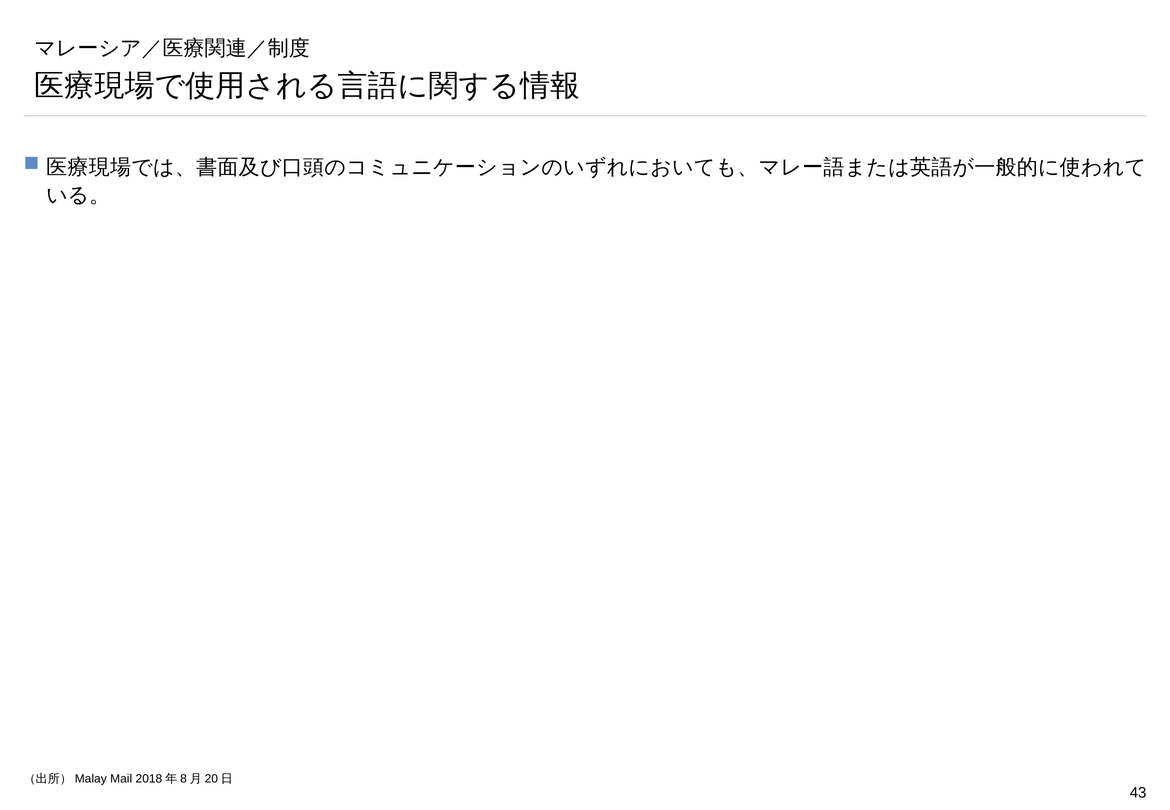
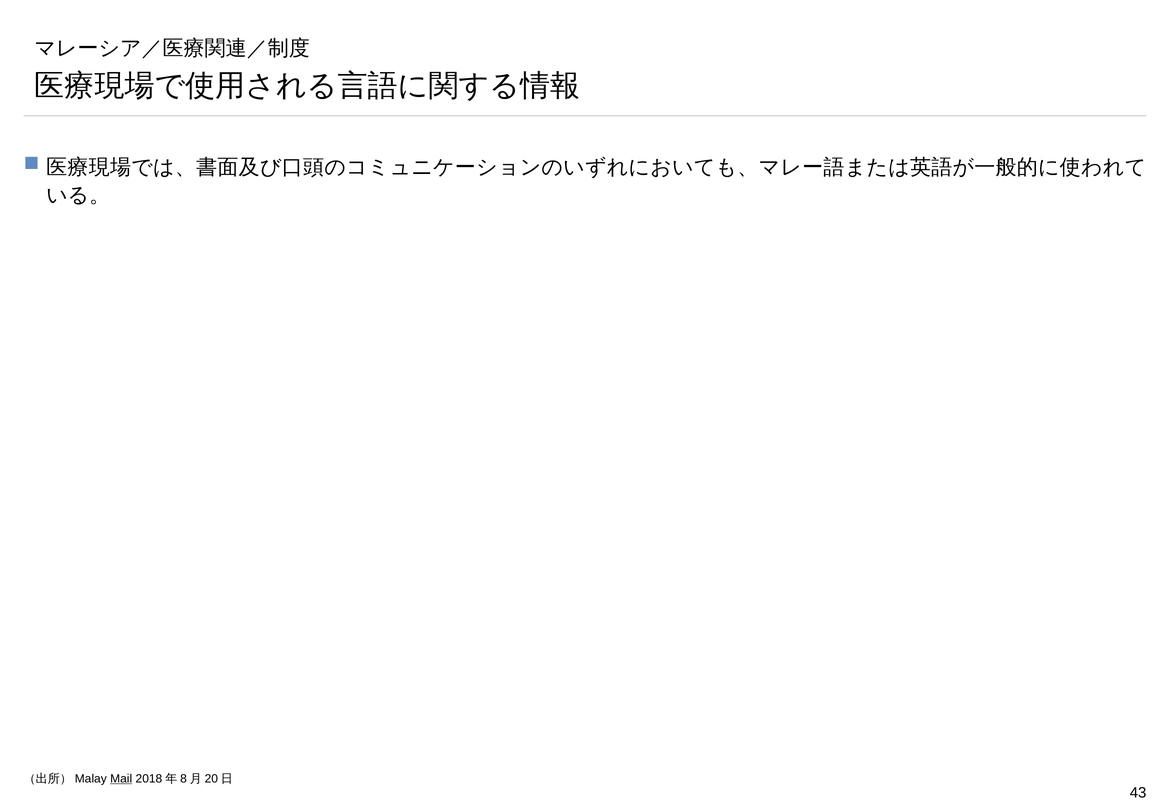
Mail underline: none -> present (121, 779)
